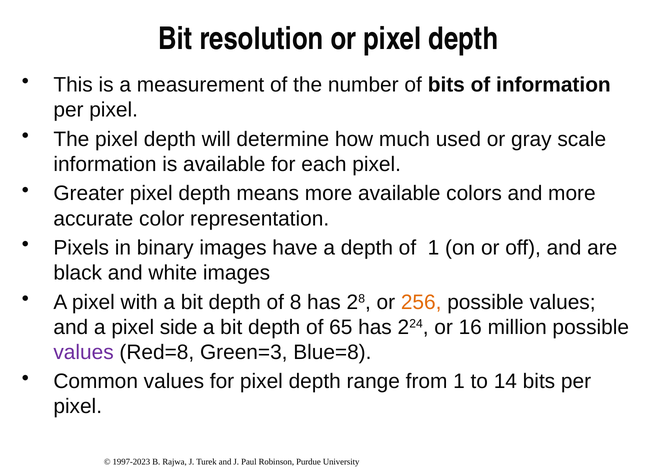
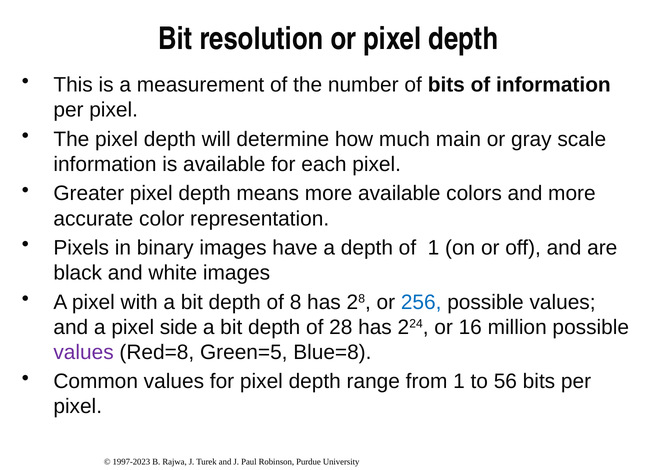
used: used -> main (458, 139)
256 colour: orange -> blue (421, 302)
of 65: 65 -> 28 (341, 327)
Green=3: Green=3 -> Green=5 (244, 352)
14: 14 -> 56 (505, 381)
